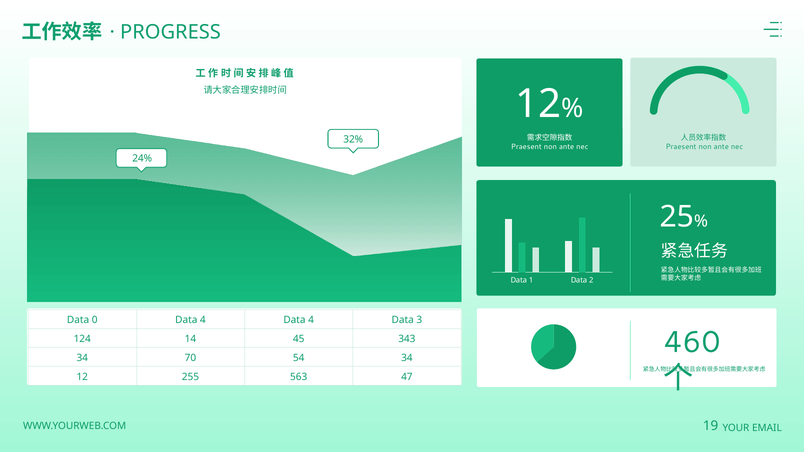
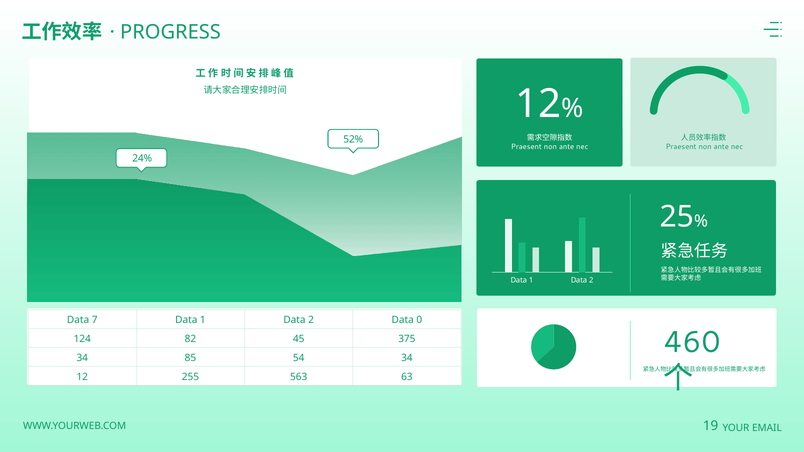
32%: 32% -> 52% (353, 140)
0: 0 -> 7 (95, 320)
4: 4 -> 1 (203, 320)
4: 4 -> 2 (311, 320)
3: 3 -> 0 (419, 320)
14: 14 -> 82 (190, 339)
343: 343 -> 375 (407, 339)
70: 70 -> 85 (190, 358)
47: 47 -> 63 (407, 377)
